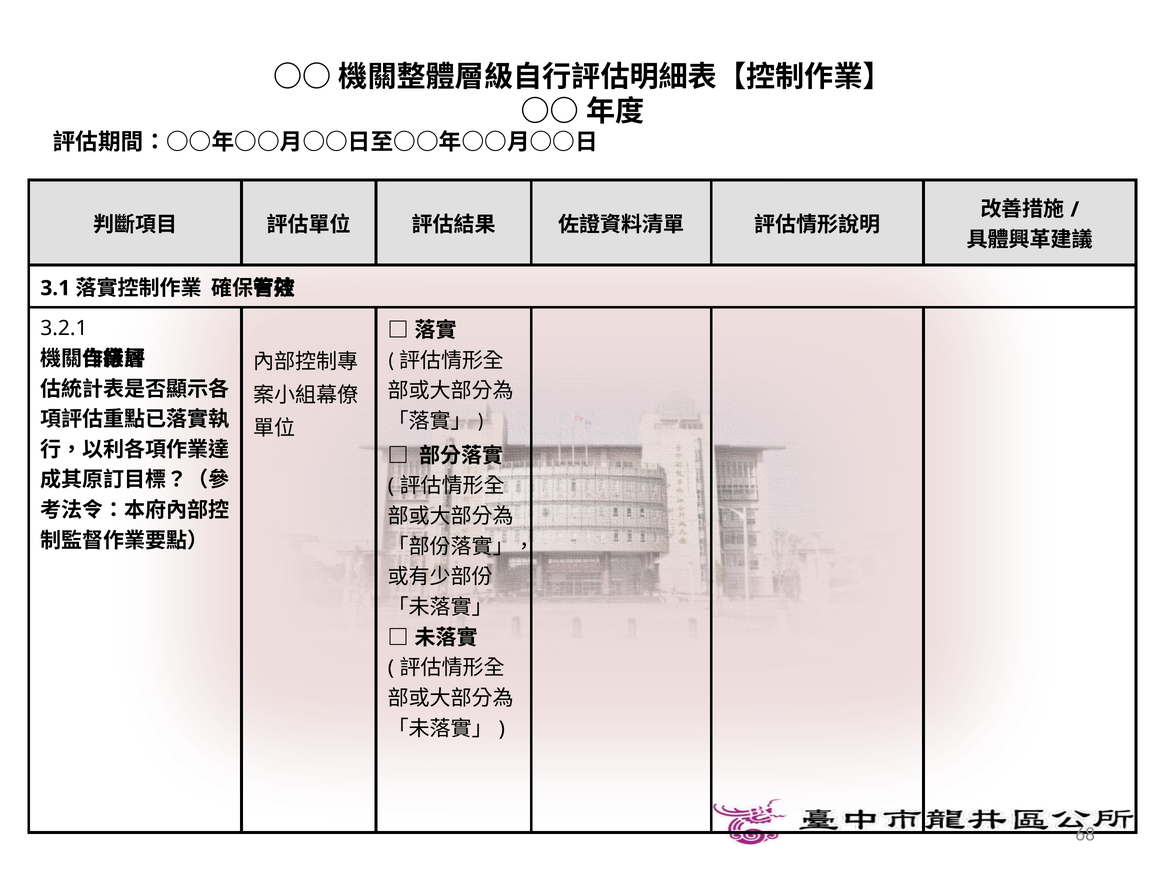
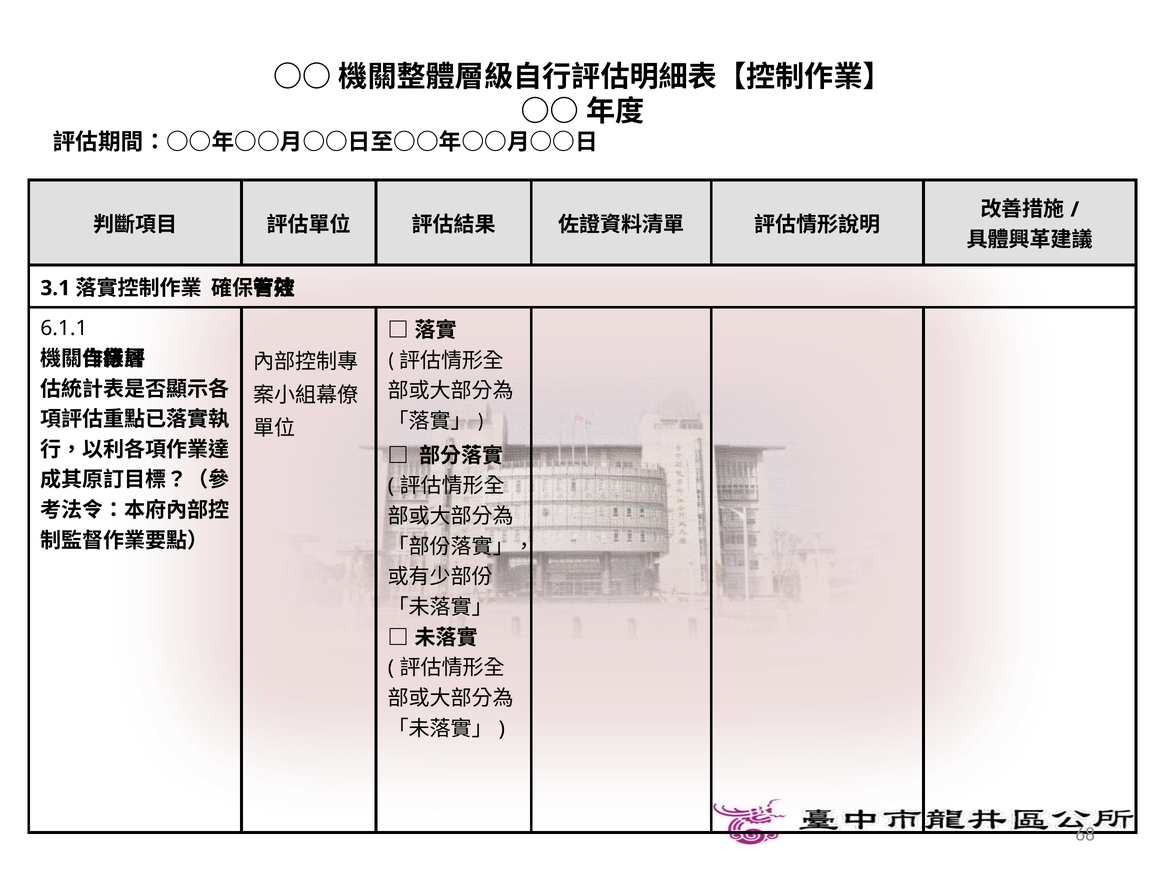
3.2.1: 3.2.1 -> 6.1.1 (64, 328)
